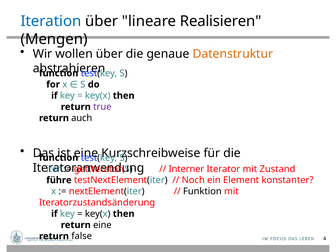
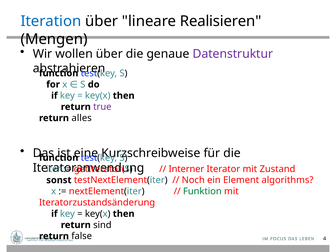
Datenstruktur colour: orange -> purple (233, 54)
auch: auch -> alles (82, 118)
führe: führe -> sonst (59, 180)
konstanter: konstanter -> algorithms (288, 180)
Funktion colour: black -> green (202, 191)
return eine: eine -> sind (102, 225)
